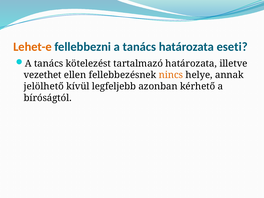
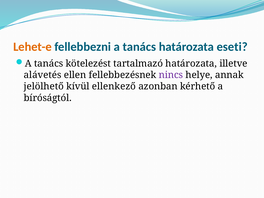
vezethet: vezethet -> alávetés (43, 75)
nincs colour: orange -> purple (171, 75)
legfeljebb: legfeljebb -> ellenkező (114, 86)
